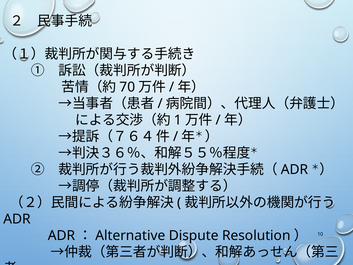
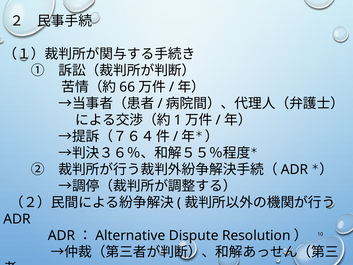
70: 70 -> 66 (127, 87)
